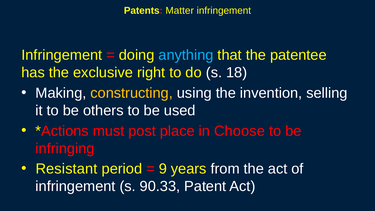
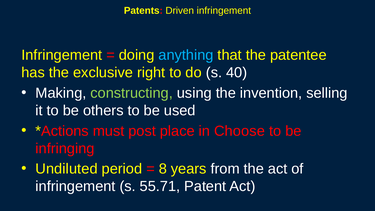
Matter: Matter -> Driven (180, 11)
18: 18 -> 40 (237, 73)
constructing colour: yellow -> light green (132, 93)
Resistant: Resistant -> Undiluted (67, 169)
9: 9 -> 8 (163, 169)
90.33: 90.33 -> 55.71 (160, 186)
